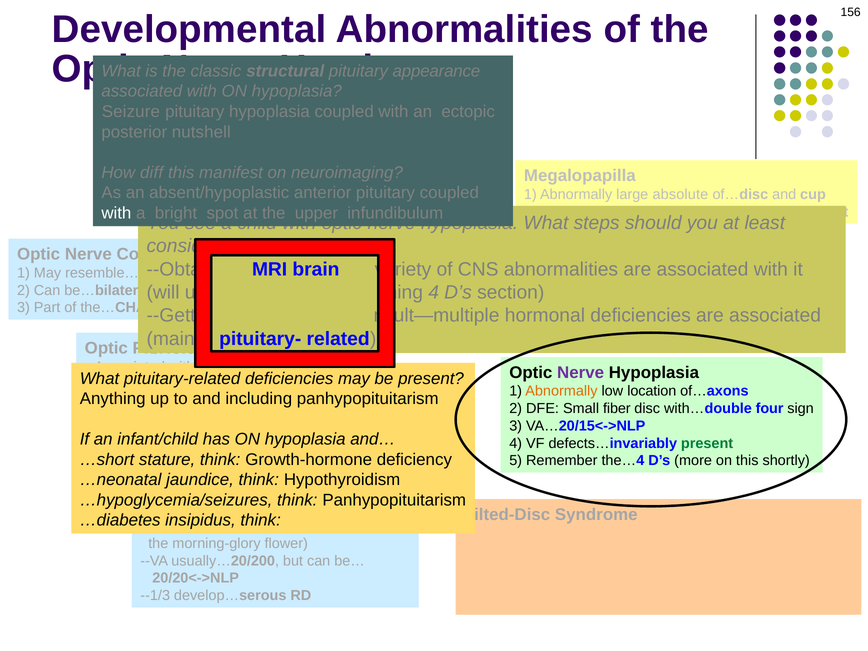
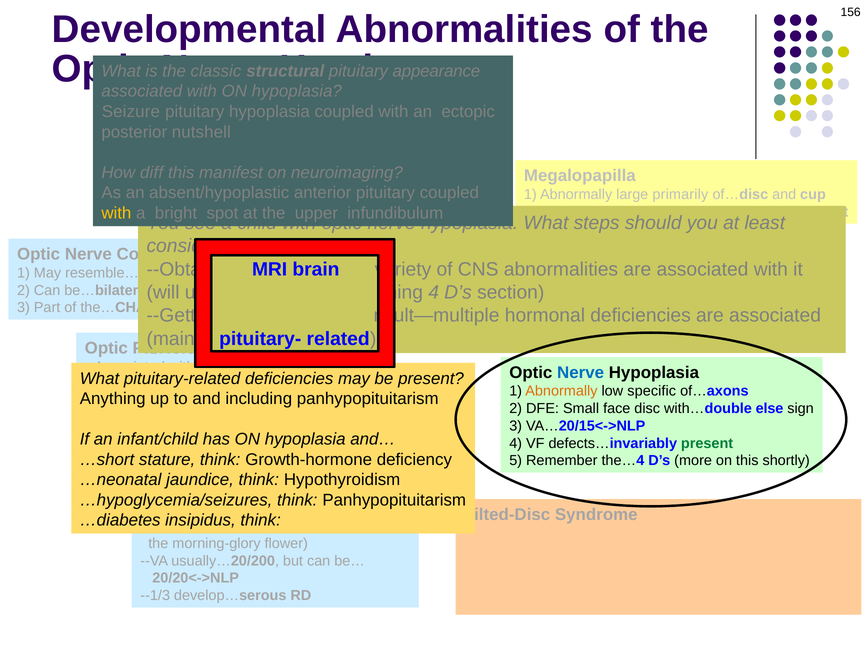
absolute: absolute -> primarily (680, 194)
with colour: white -> yellow (116, 213)
Nerve colour: purple -> blue (581, 373)
location: location -> specific (652, 391)
fiber: fiber -> face (617, 409)
four: four -> else (770, 409)
